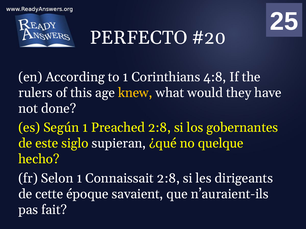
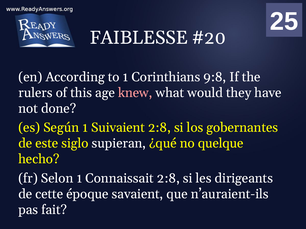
PERFECTO: PERFECTO -> FAIBLESSE (139, 38)
4:8: 4:8 -> 9:8 (215, 77)
knew colour: yellow -> pink (135, 93)
Preached: Preached -> Suivaient (118, 128)
